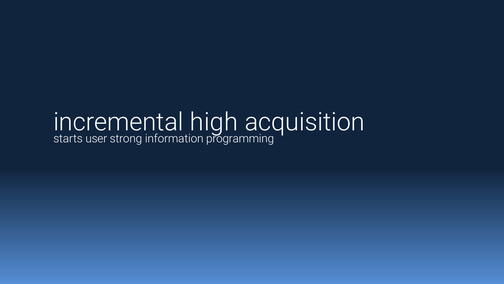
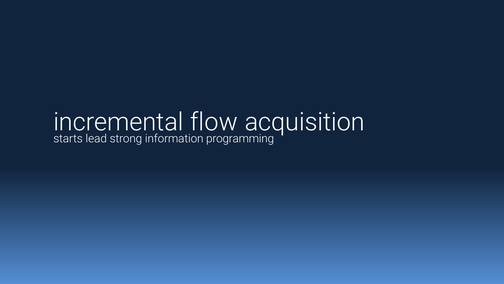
high: high -> flow (214, 122)
user: user -> lead (96, 139)
